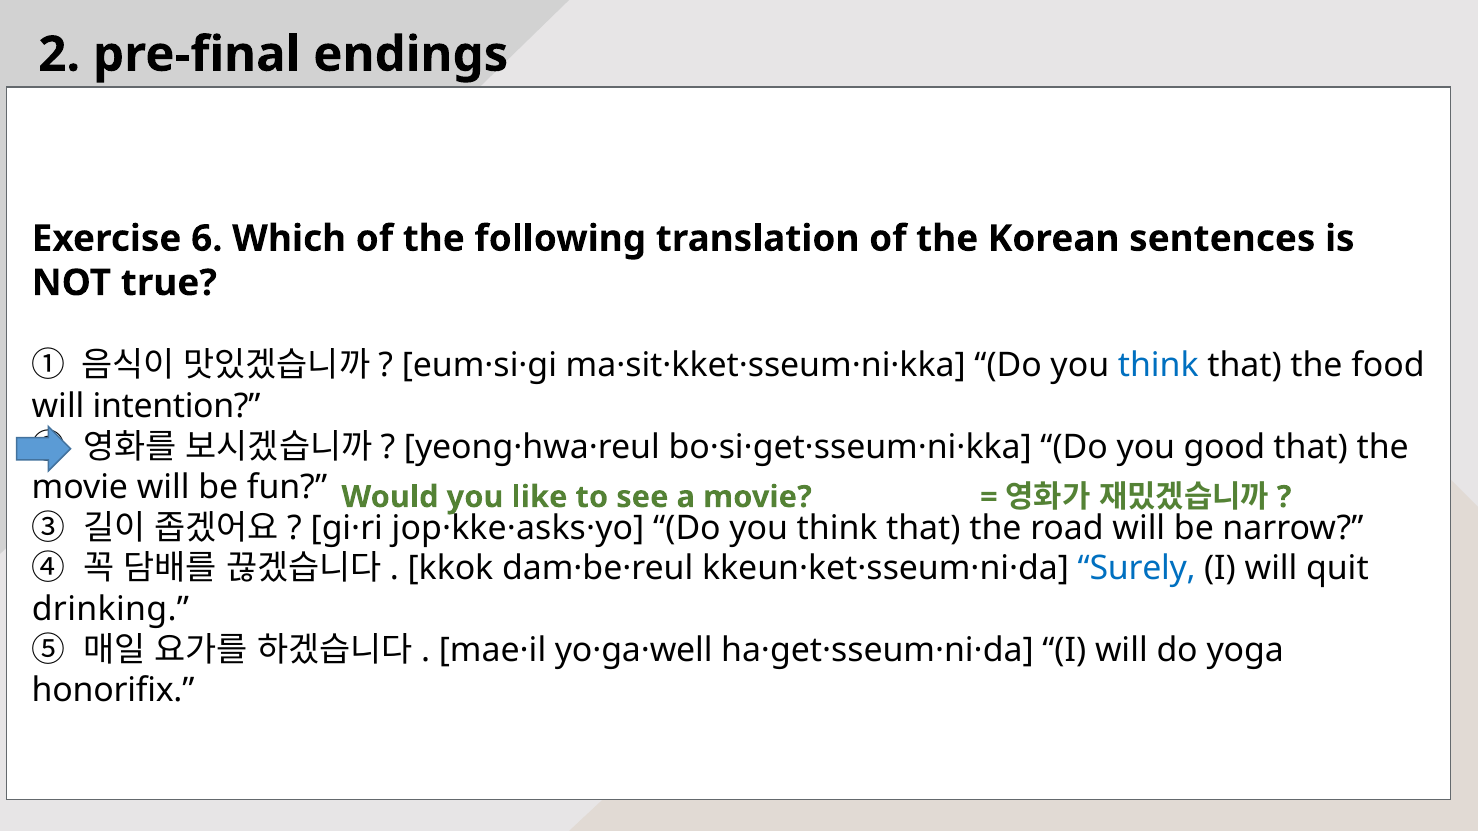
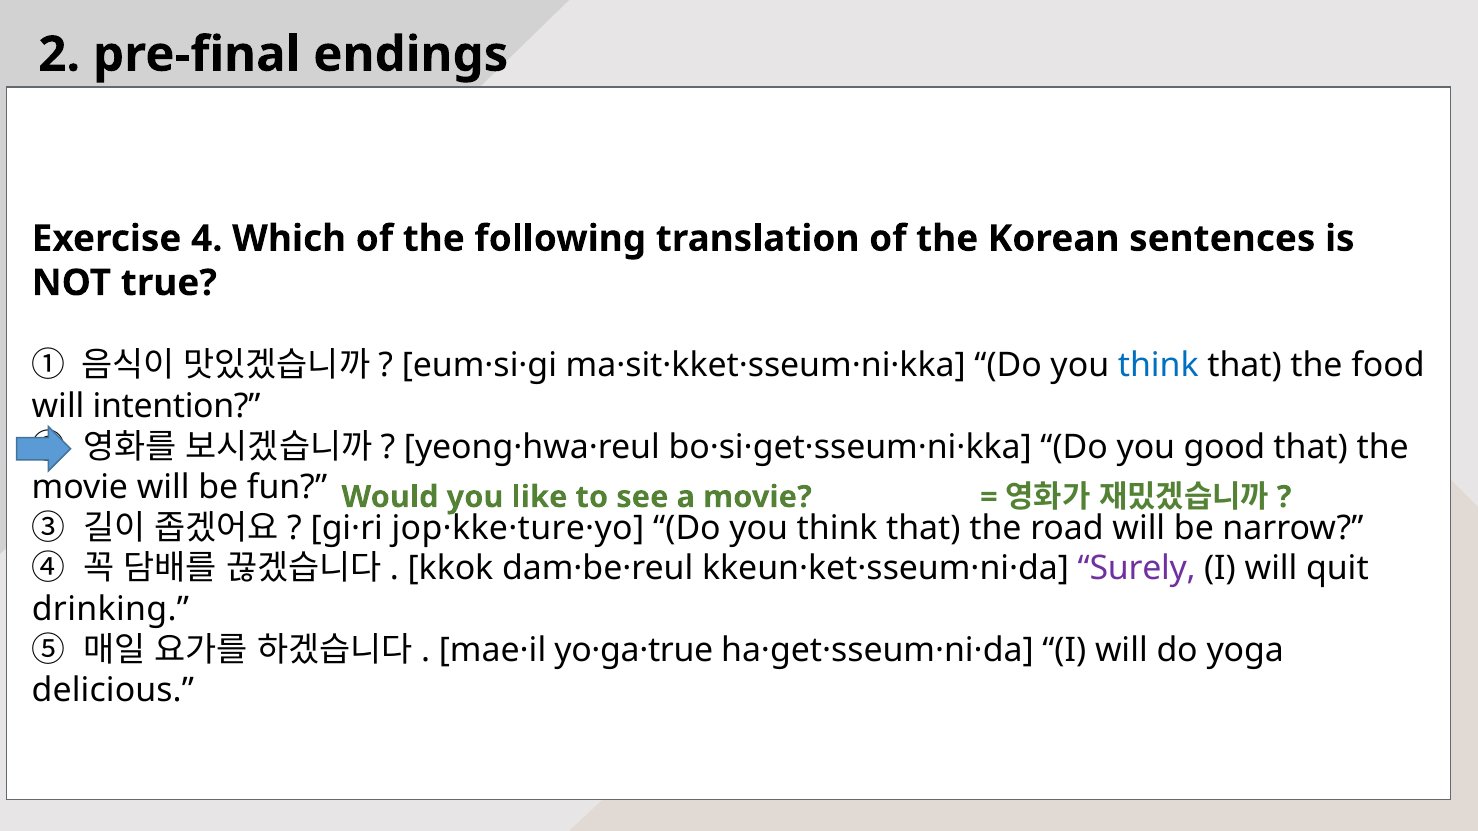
6: 6 -> 4 (207, 239)
jop·kke·asks·yo: jop·kke·asks·yo -> jop·kke·ture·yo (518, 528)
Surely colour: blue -> purple (1137, 569)
yo·ga·well: yo·ga·well -> yo·ga·true (634, 650)
honorifix: honorifix -> delicious (113, 691)
